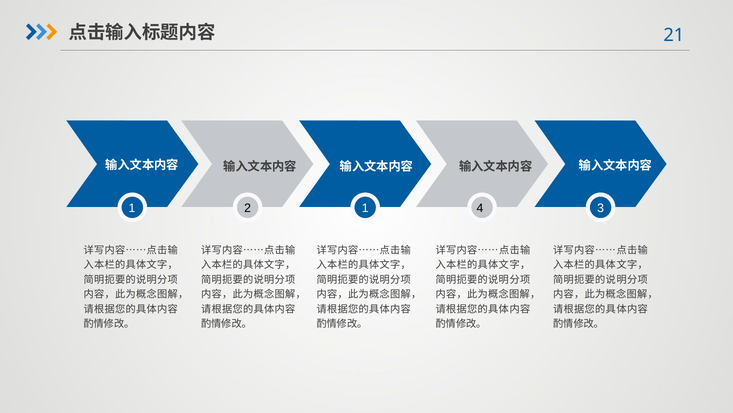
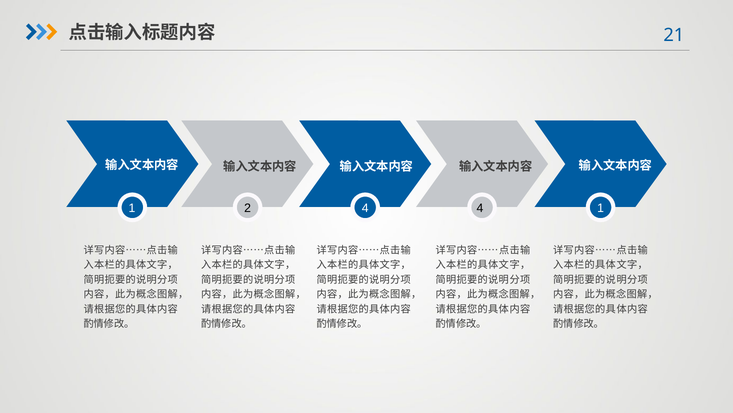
2 1: 1 -> 4 (365, 208)
4 3: 3 -> 1 (601, 208)
